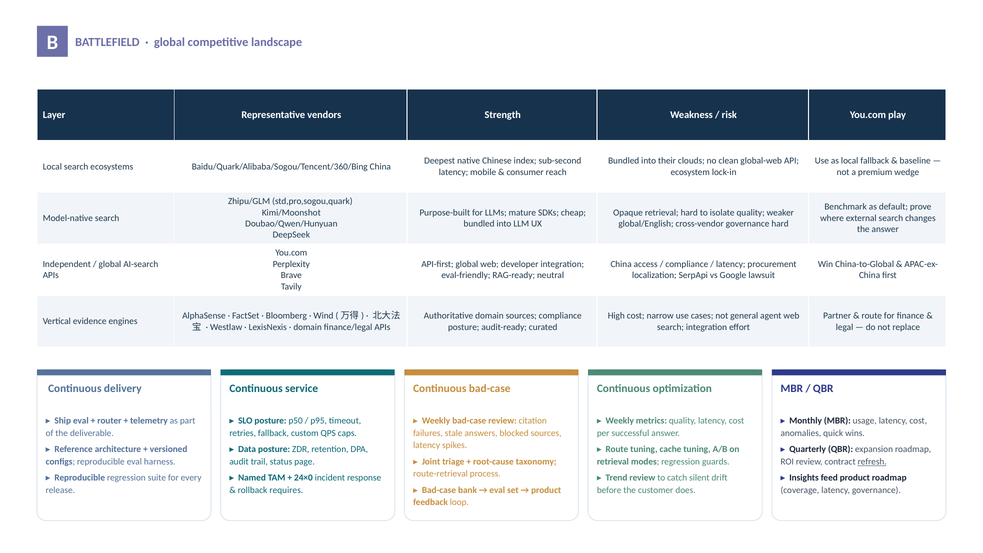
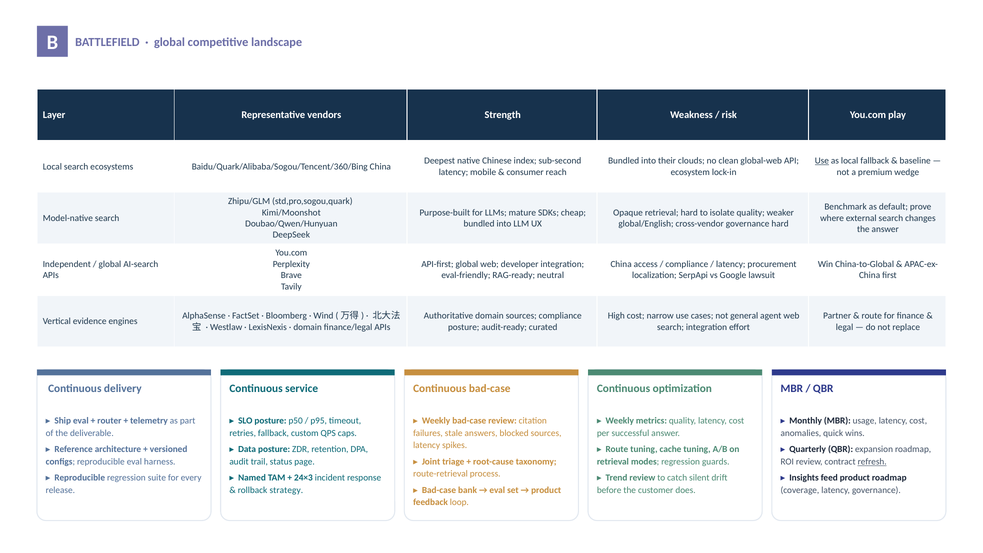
Use underline: none -> present (822, 161)
24×0: 24×0 -> 24×3 (303, 478)
requires: requires -> strategy (286, 490)
